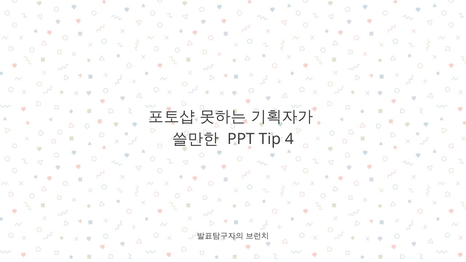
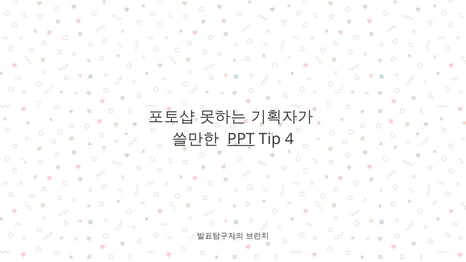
PPT underline: none -> present (241, 139)
